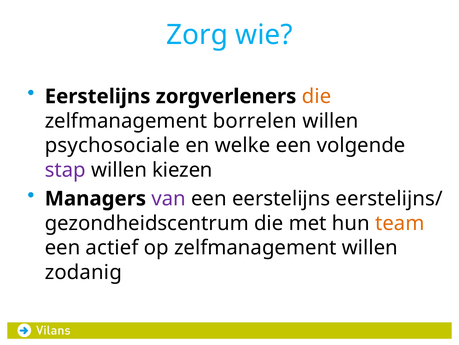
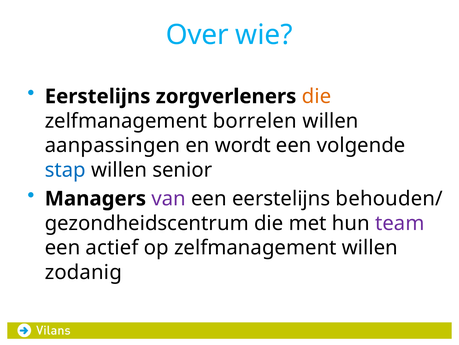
Zorg: Zorg -> Over (197, 35)
psychosociale: psychosociale -> aanpassingen (112, 145)
welke: welke -> wordt (243, 145)
stap colour: purple -> blue (65, 170)
kiezen: kiezen -> senior (182, 170)
eerstelijns/: eerstelijns/ -> behouden/ (389, 198)
team colour: orange -> purple (400, 223)
